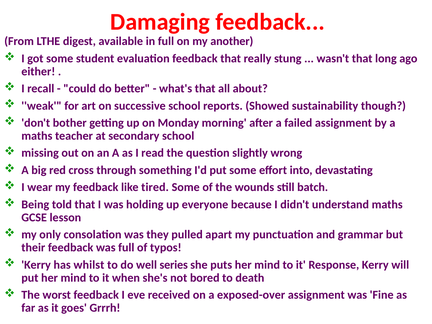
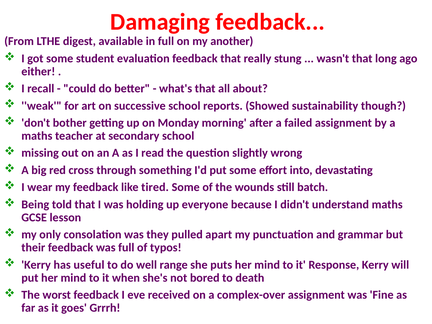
whilst: whilst -> useful (89, 265)
series: series -> range (174, 265)
exposed-over: exposed-over -> complex-over (251, 295)
